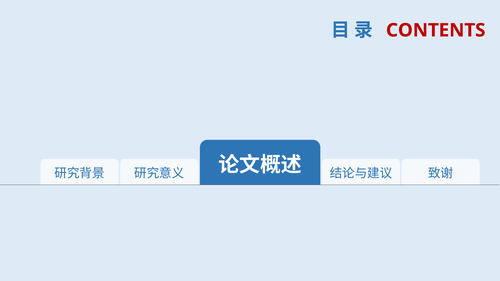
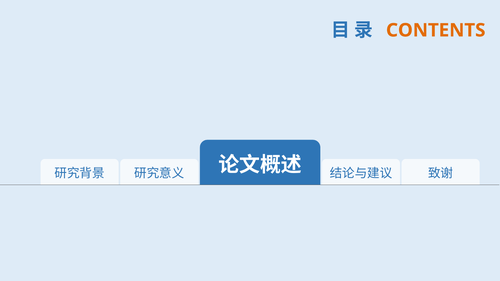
CONTENTS colour: red -> orange (436, 30)
